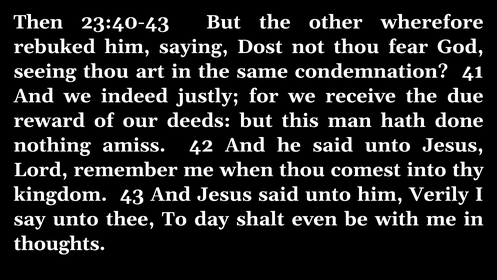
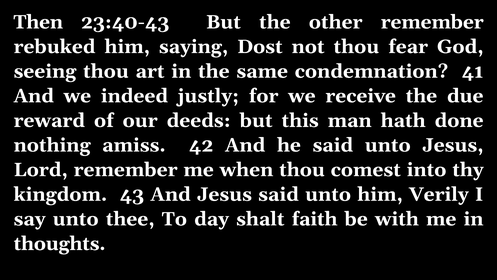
other wherefore: wherefore -> remember (432, 22)
even: even -> faith (315, 219)
